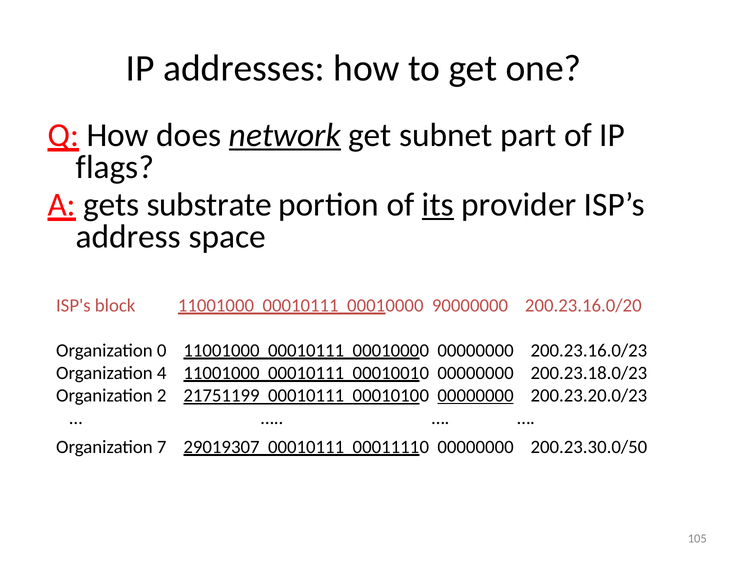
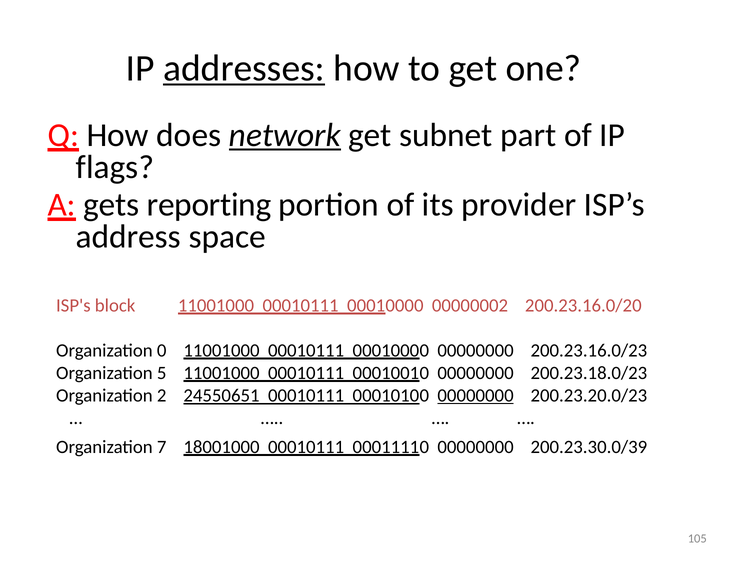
addresses underline: none -> present (244, 68)
substrate: substrate -> reporting (209, 205)
its underline: present -> none (438, 205)
90000000: 90000000 -> 00000002 (470, 305)
4: 4 -> 5 (162, 373)
21751199: 21751199 -> 24550651 (221, 396)
29019307: 29019307 -> 18001000 (221, 447)
200.23.30.0/50: 200.23.30.0/50 -> 200.23.30.0/39 (589, 447)
